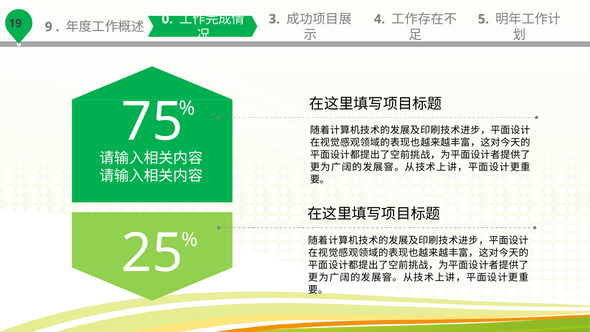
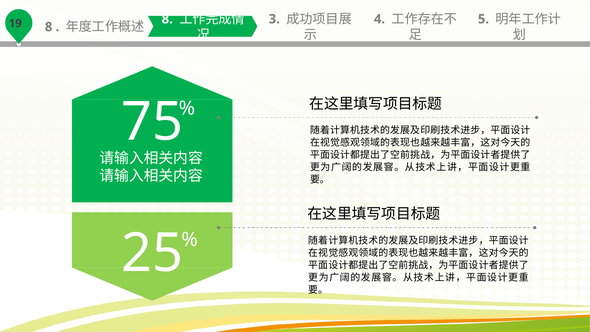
9: 9 -> 8 (49, 27)
0: 0 -> 8 (167, 19)
